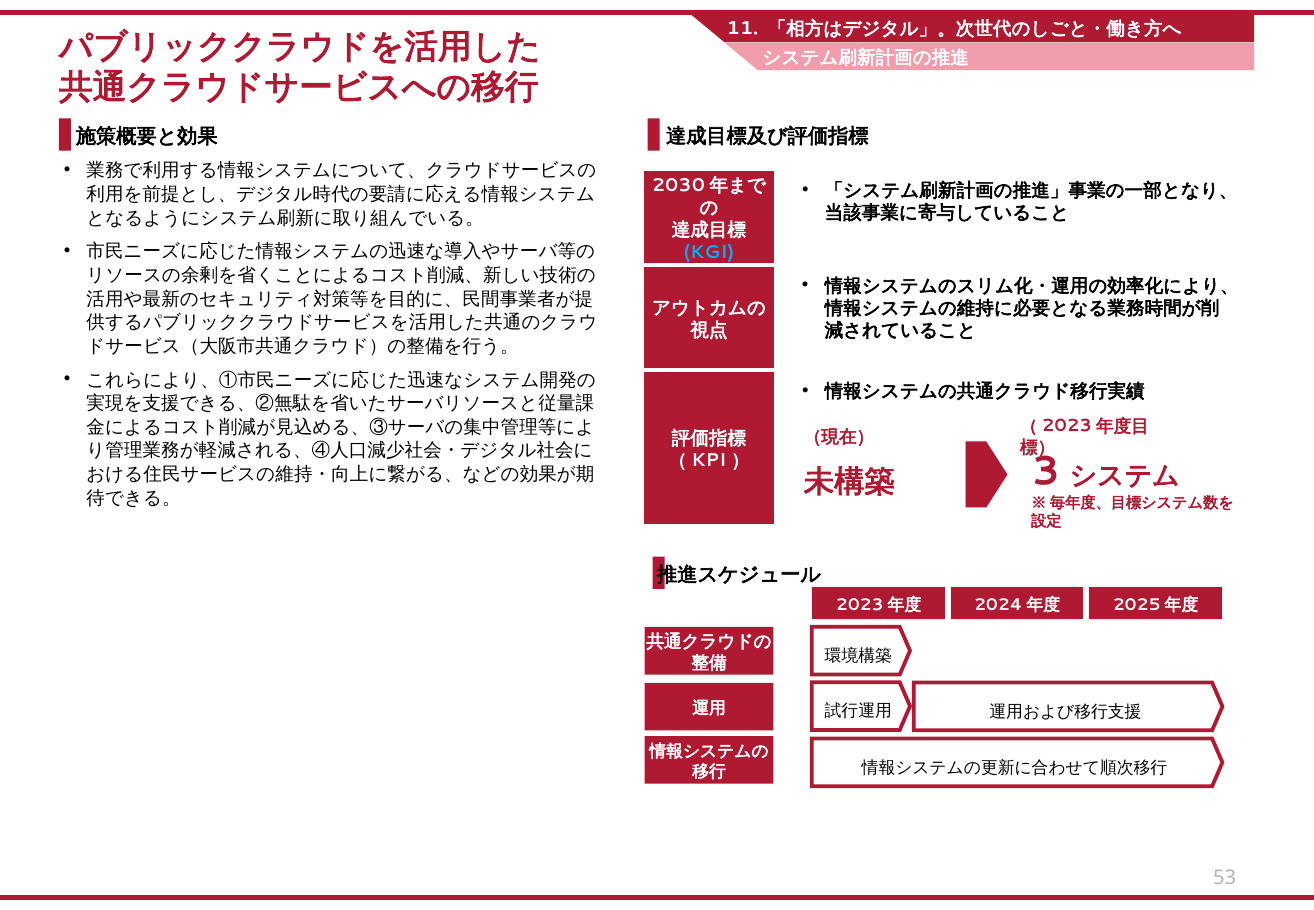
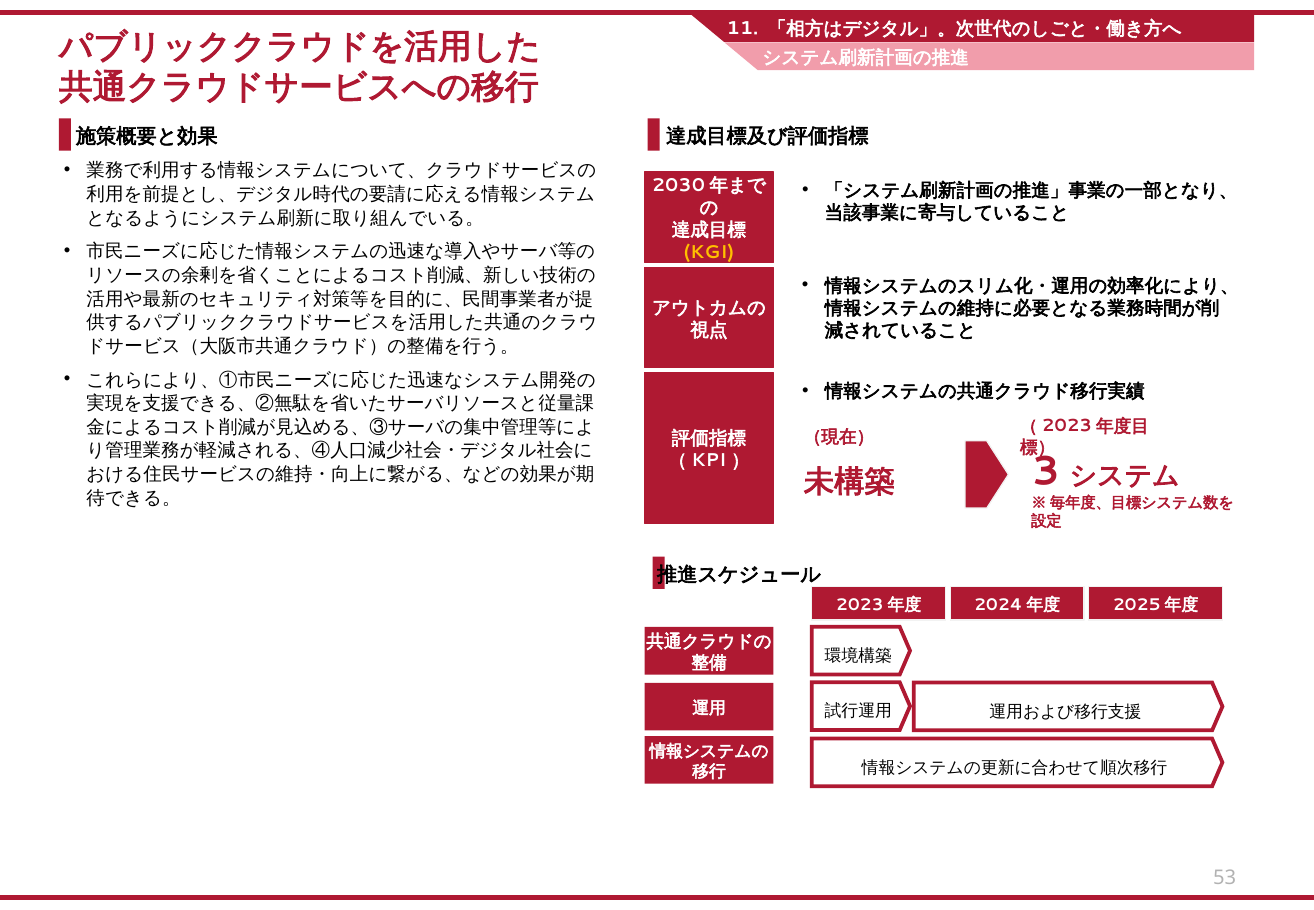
KGI colour: light blue -> yellow (709, 252)
